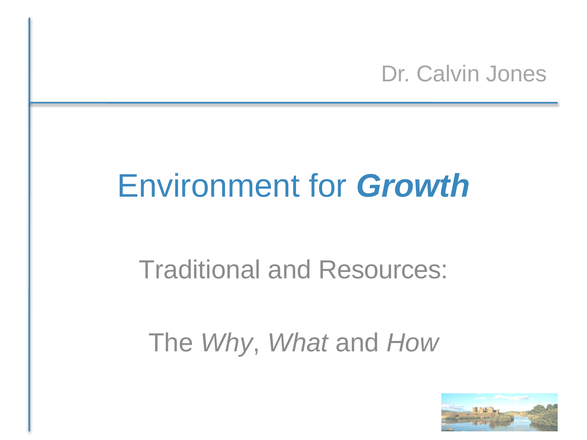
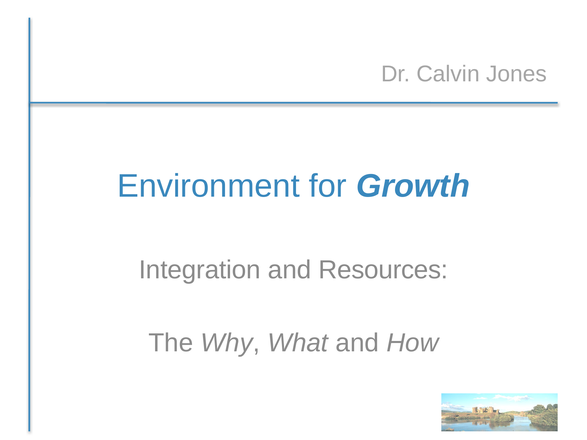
Traditional: Traditional -> Integration (200, 270)
